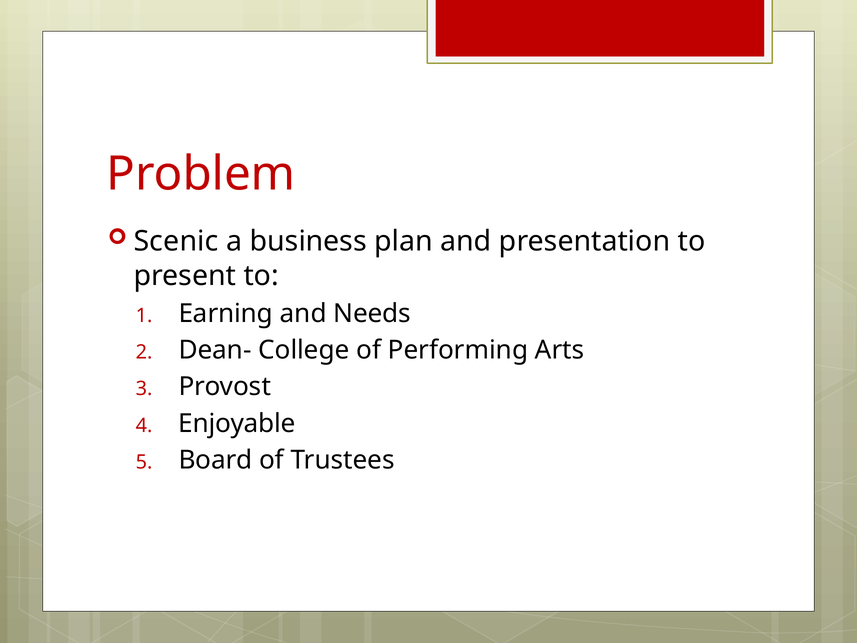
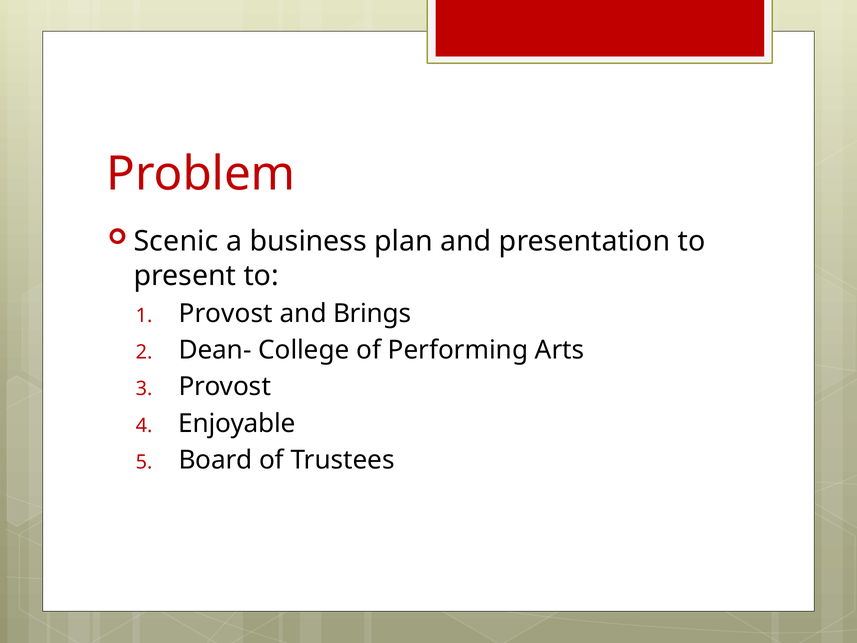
Earning: Earning -> Provost (226, 313)
Needs: Needs -> Brings (372, 313)
